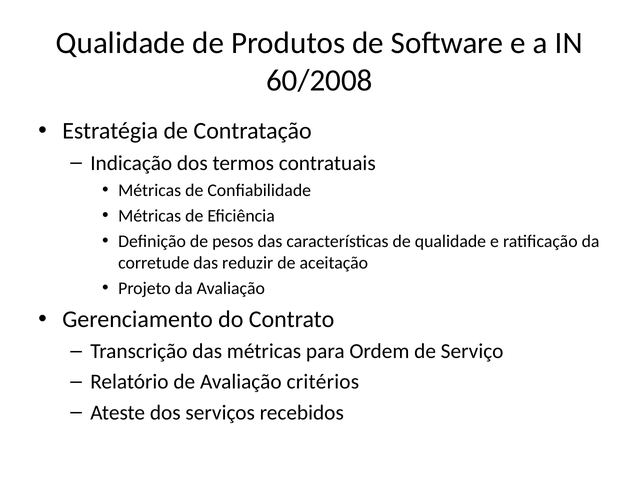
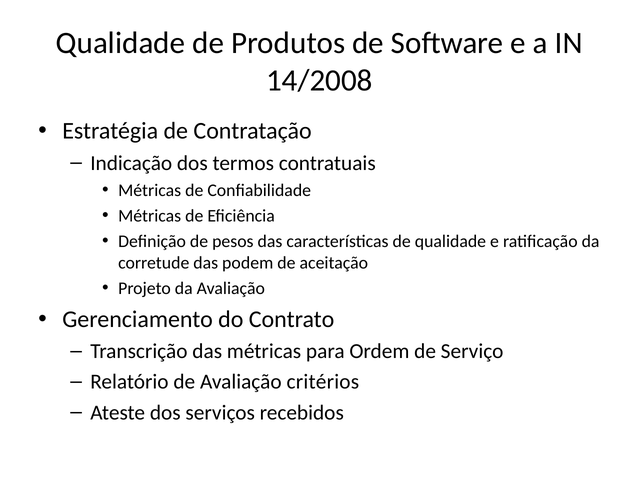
60/2008: 60/2008 -> 14/2008 (319, 80)
reduzir: reduzir -> podem (248, 263)
